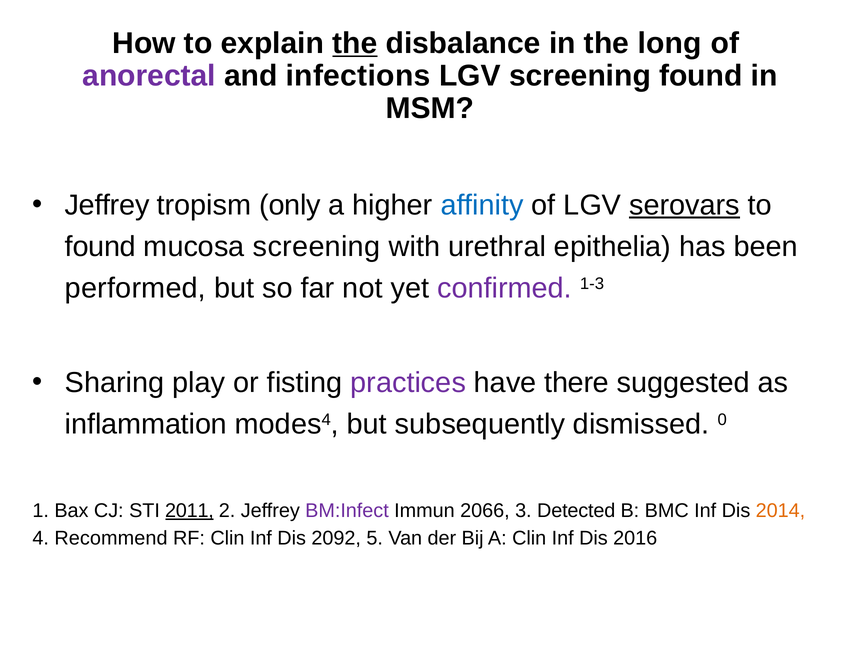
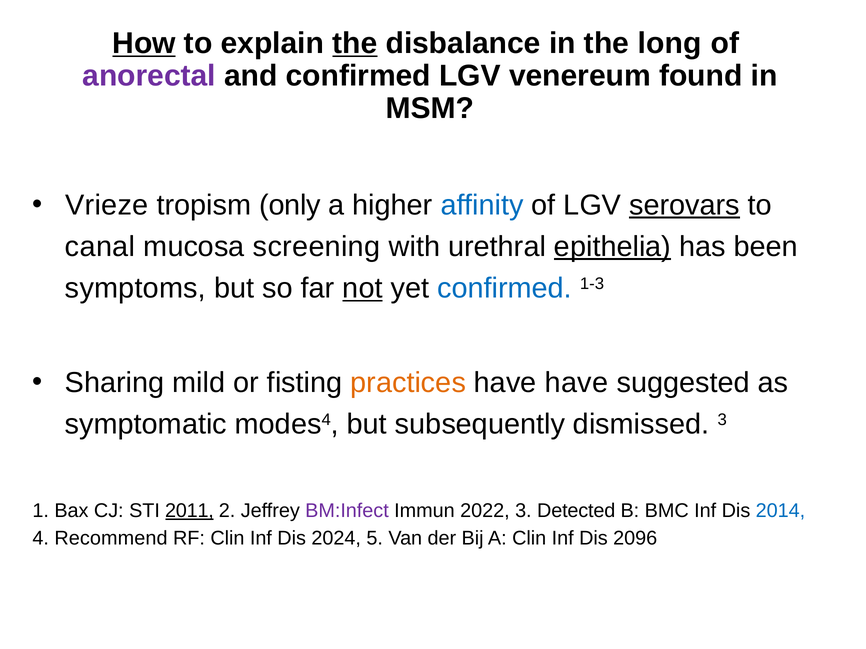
How underline: none -> present (144, 43)
and infections: infections -> confirmed (358, 76)
LGV screening: screening -> venereum (580, 76)
Jeffrey: Jeffrey -> Vrieze (107, 205)
found: found -> canal (100, 247)
epithelia underline: none -> present (613, 247)
performed: performed -> symptoms (135, 288)
not underline: none -> present (363, 288)
confirmed colour: purple -> blue (504, 288)
play: play -> mild (199, 383)
practices colour: purple -> orange (408, 383)
have there: there -> have (576, 383)
inflammation: inflammation -> symptomatic (146, 425)
dismissed 0: 0 -> 3 (722, 420)
2066: 2066 -> 2022 (485, 511)
2014 colour: orange -> blue (780, 511)
2092: 2092 -> 2024 (336, 539)
2016: 2016 -> 2096 (635, 539)
